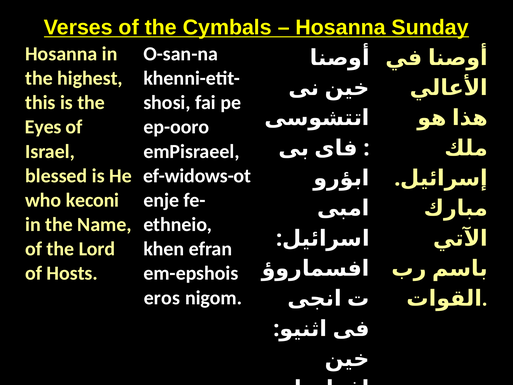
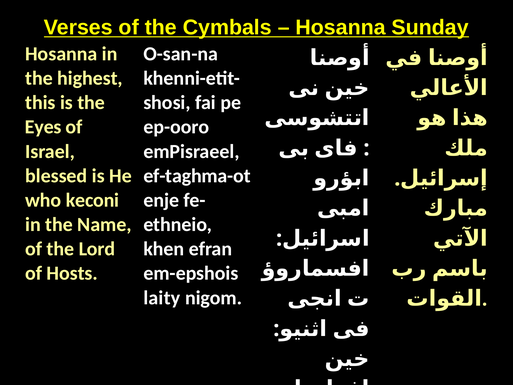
ef-widows-ot: ef-widows-ot -> ef-taghma-ot (197, 176)
eros: eros -> laity (162, 298)
